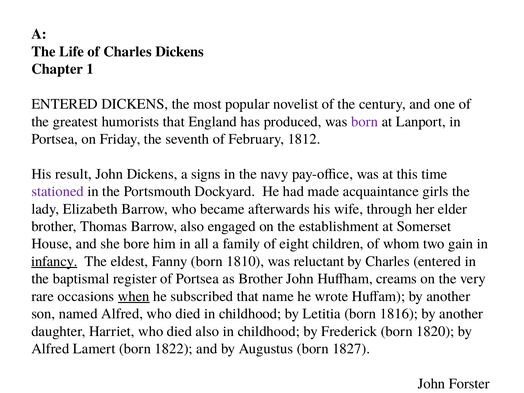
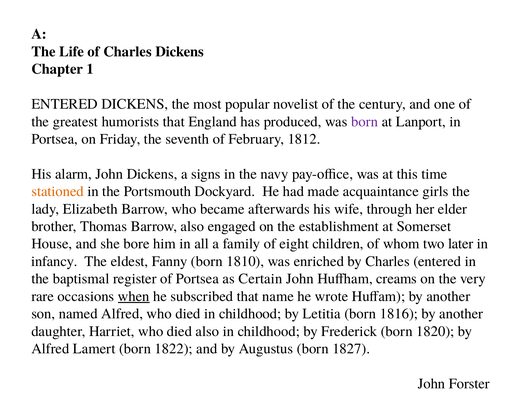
result: result -> alarm (74, 174)
stationed colour: purple -> orange (58, 191)
gain: gain -> later (461, 244)
infancy underline: present -> none (54, 261)
reluctant: reluctant -> enriched (319, 261)
as Brother: Brother -> Certain (260, 279)
